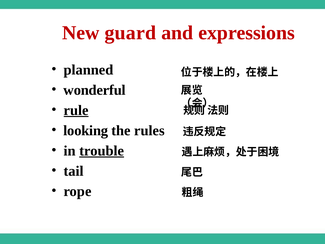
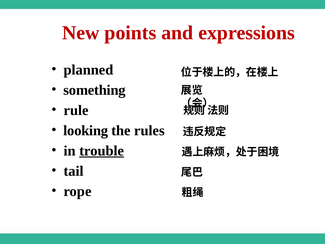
guard: guard -> points (130, 33)
wonderful: wonderful -> something (95, 90)
rule underline: present -> none (76, 110)
